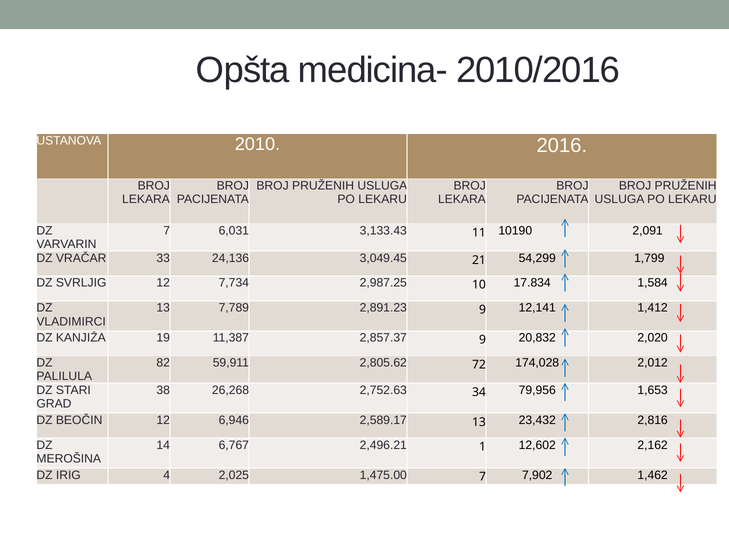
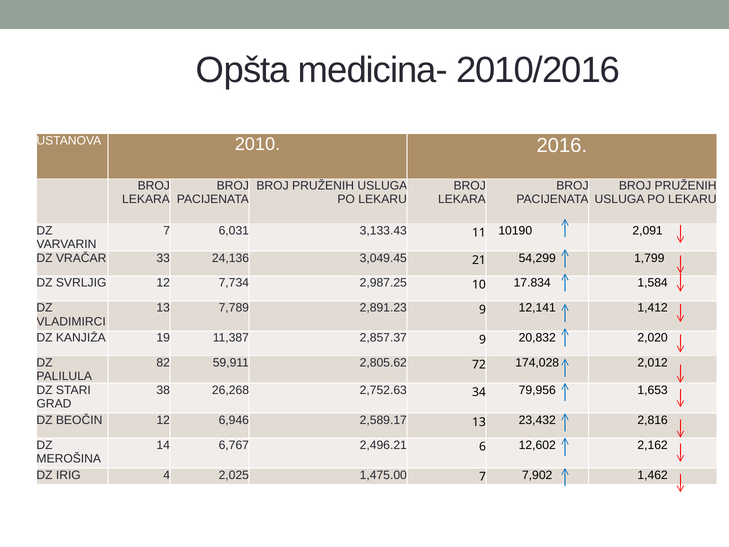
1: 1 -> 6 (482, 447)
